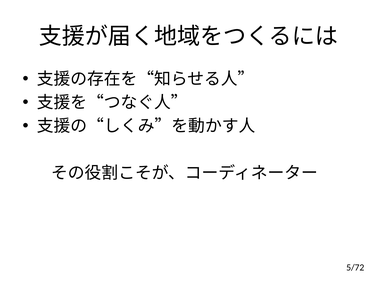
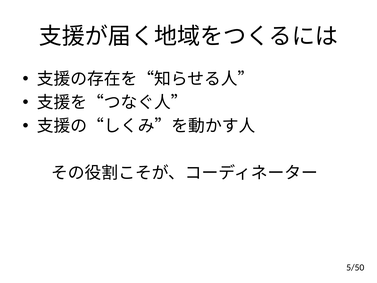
5/72: 5/72 -> 5/50 (355, 267)
